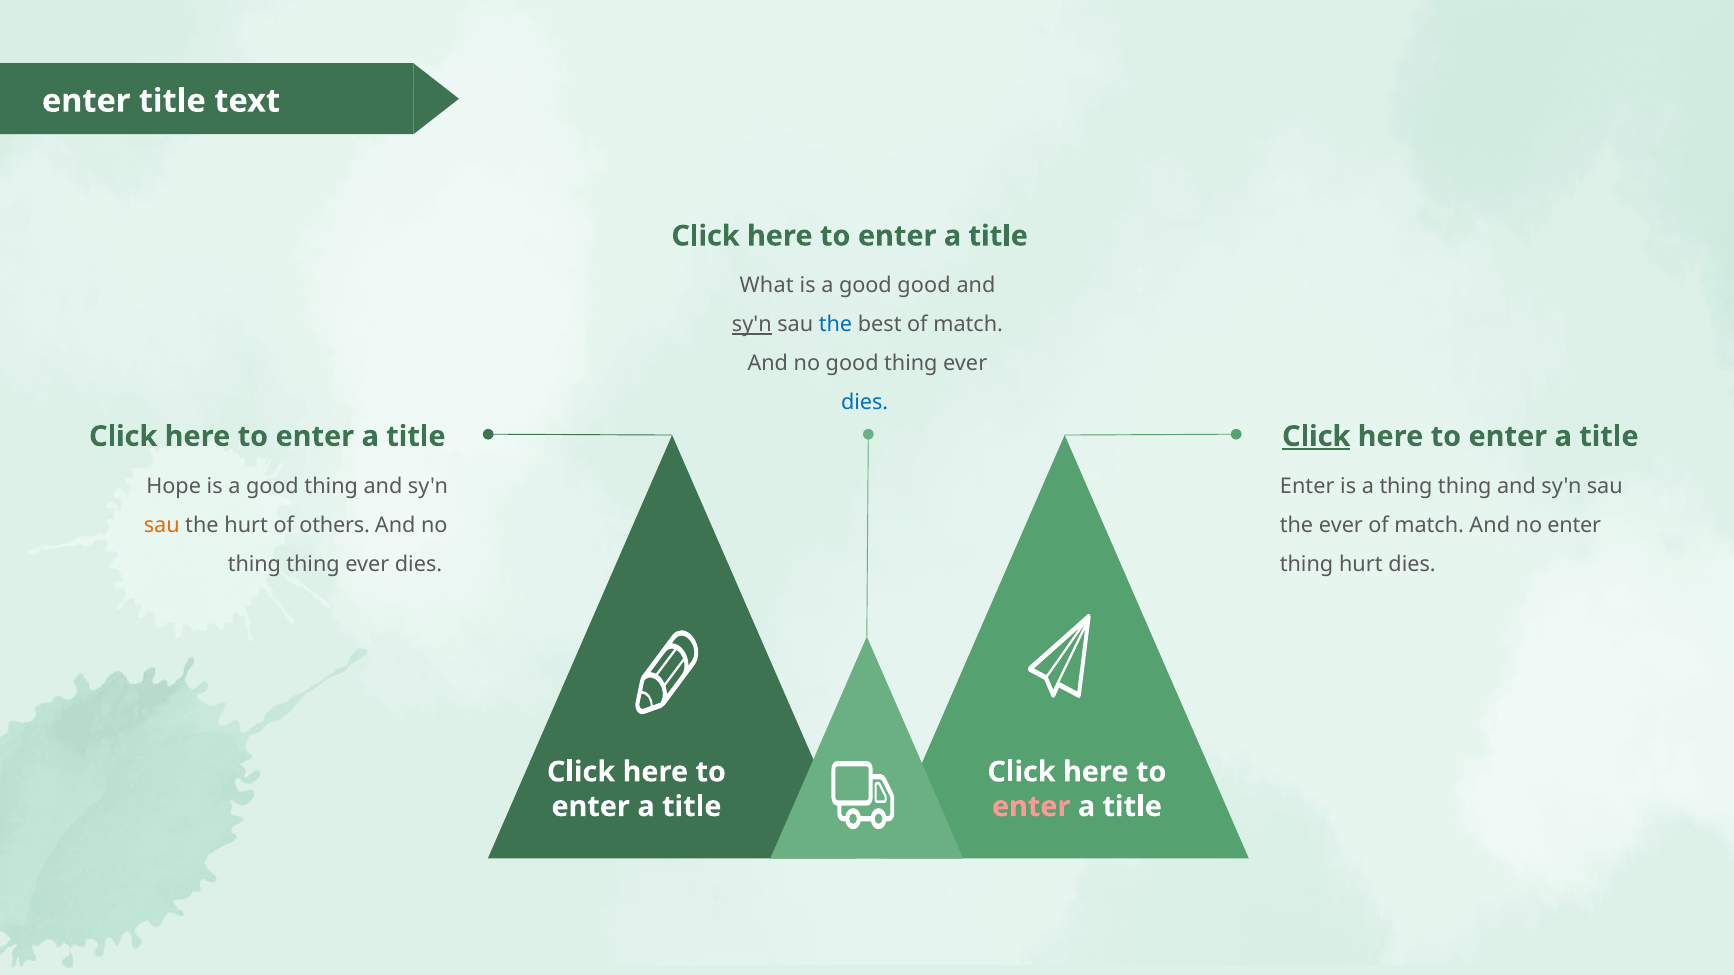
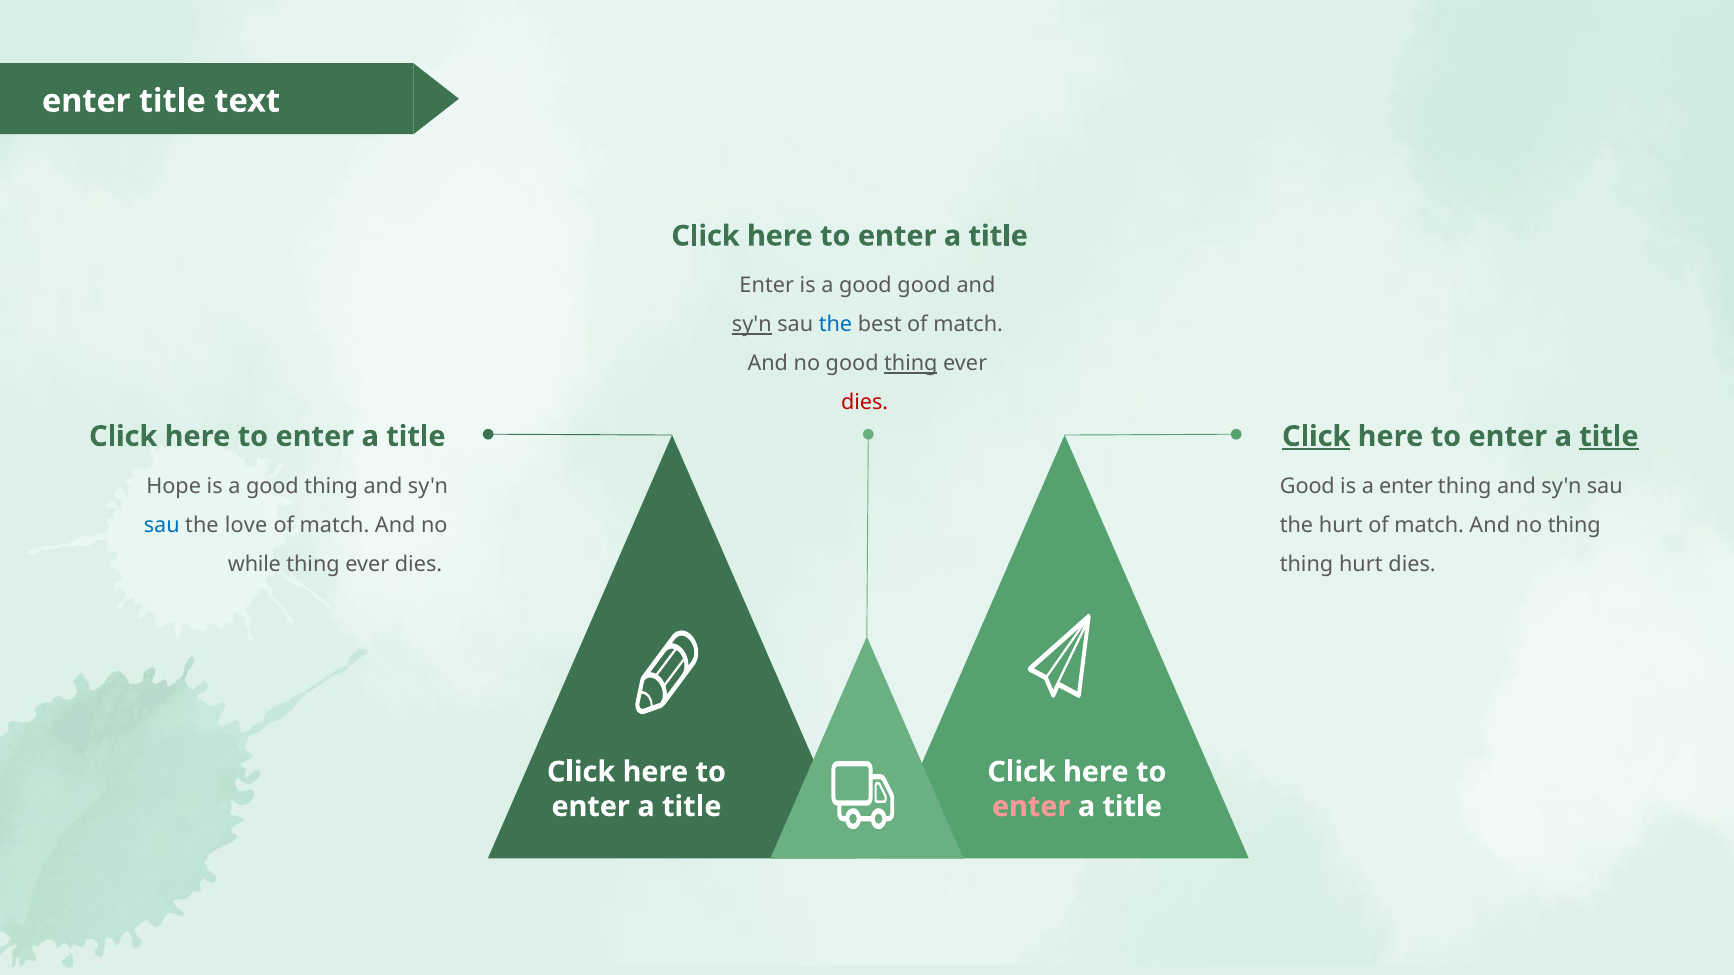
What: What -> Enter (767, 286)
thing underline: none -> present (911, 364)
dies colour: blue -> red (865, 403)
title underline: none -> present (1609, 437)
Enter: Enter -> Good (1307, 486)
a thing: thing -> enter (1406, 486)
sau colour: orange -> blue (162, 525)
the hurt: hurt -> love (246, 525)
others: others -> match (335, 525)
the ever: ever -> hurt (1341, 525)
no enter: enter -> thing (1574, 525)
thing: thing -> while (254, 564)
